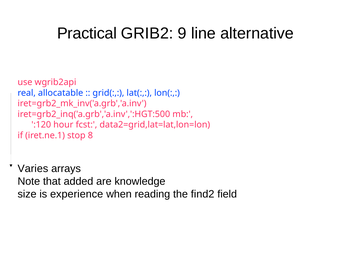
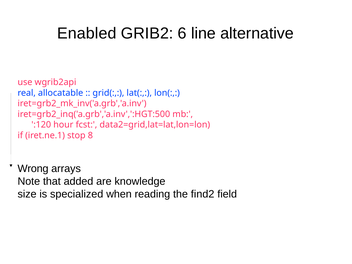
Practical: Practical -> Enabled (87, 33)
9: 9 -> 6 (182, 33)
Varies: Varies -> Wrong (33, 169)
experience: experience -> specialized (77, 194)
